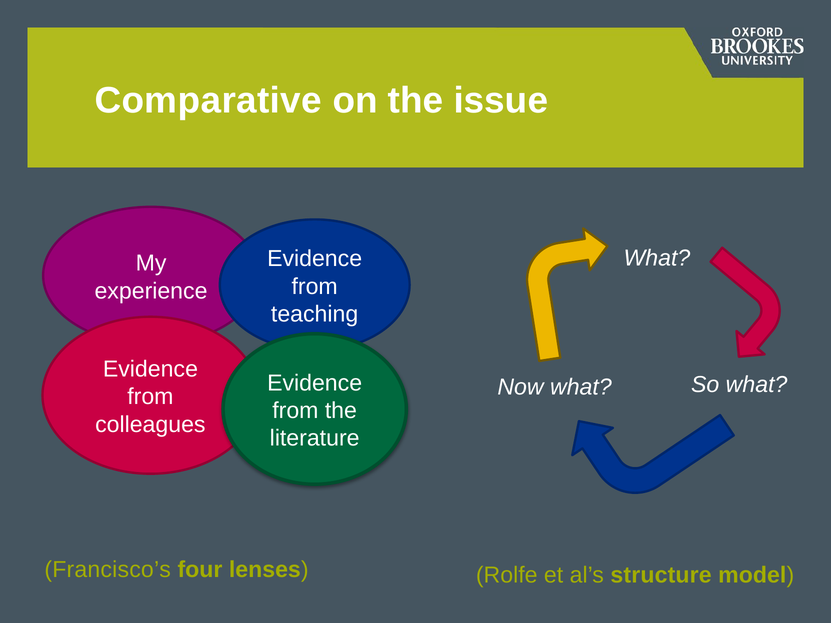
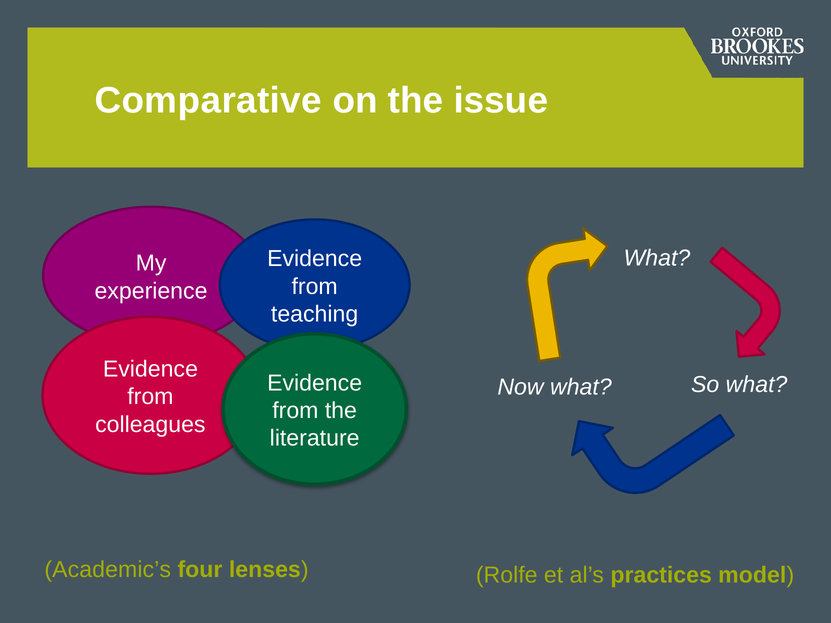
Francisco’s: Francisco’s -> Academic’s (108, 570)
structure: structure -> practices (661, 575)
